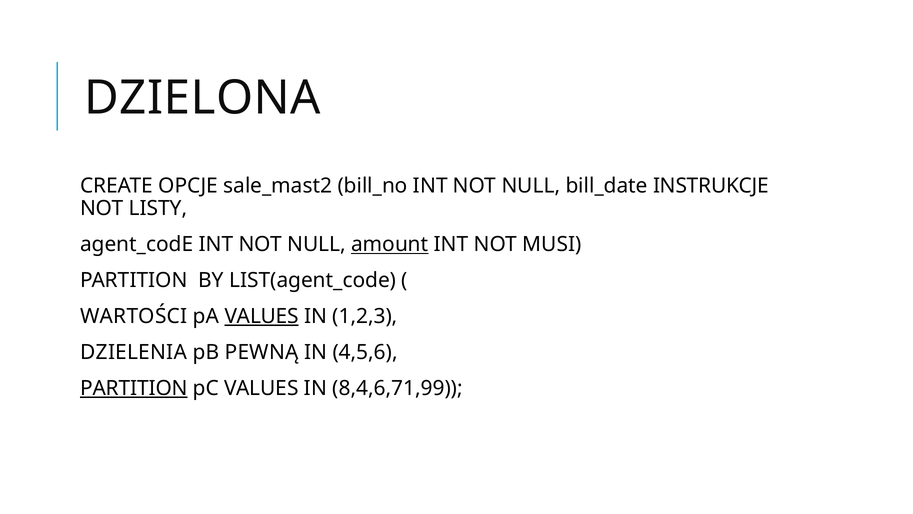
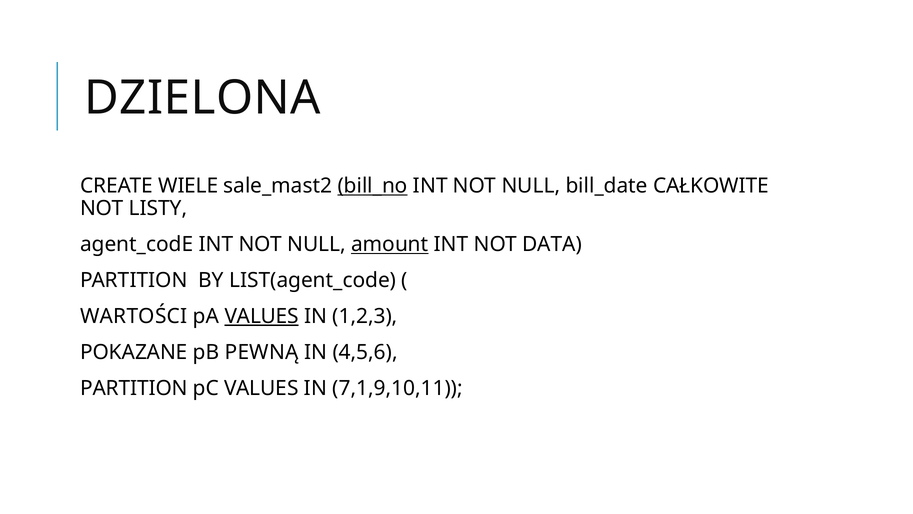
OPCJE: OPCJE -> WIELE (188, 186)
bill_no underline: none -> present (373, 186)
INSTRUKCJE: INSTRUKCJE -> CAŁKOWITE (711, 186)
MUSI: MUSI -> DATA (552, 244)
DZIELENIA: DZIELENIA -> POKAZANE (134, 352)
PARTITION underline: present -> none (134, 388)
8,4,6,71,99: 8,4,6,71,99 -> 7,1,9,10,11 (397, 388)
